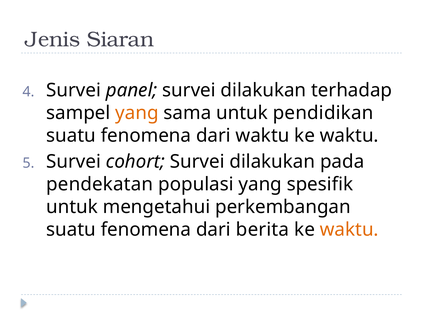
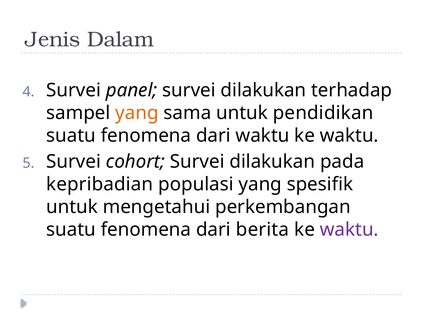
Siaran: Siaran -> Dalam (120, 40)
pendekatan: pendekatan -> kepribadian (100, 184)
waktu colour: orange -> purple (349, 229)
